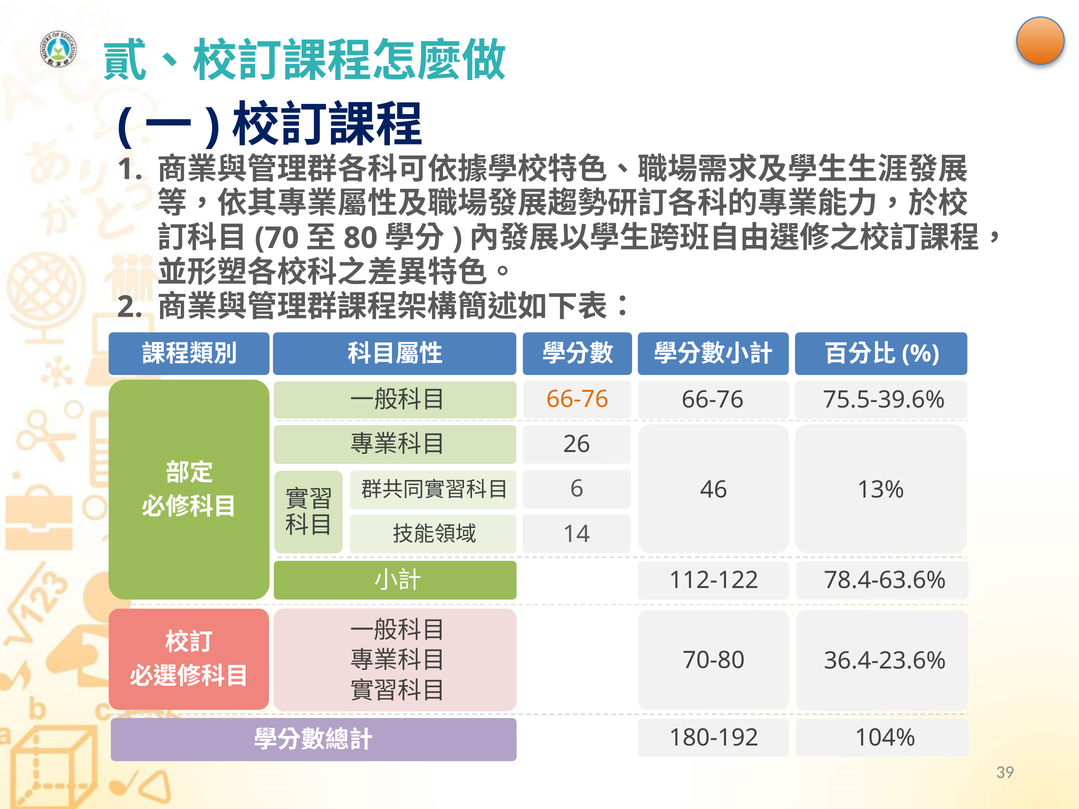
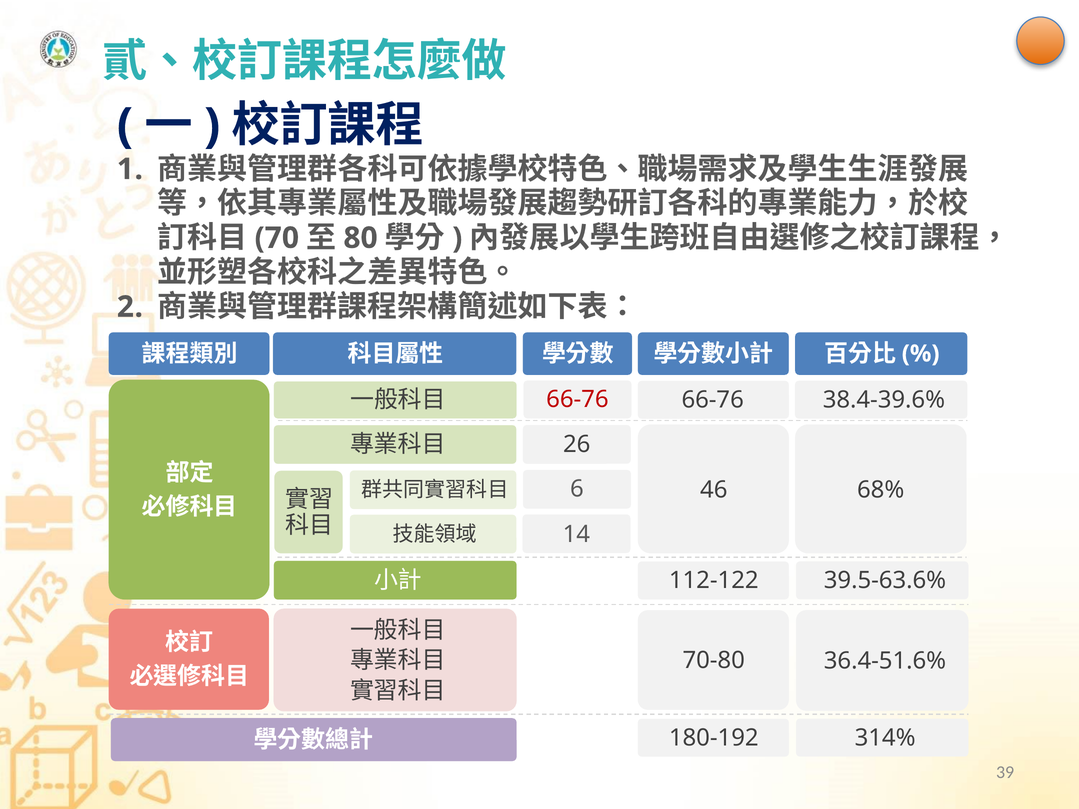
66-76 colour: orange -> red (577, 400)
75.5-39.6%: 75.5-39.6% -> 38.4-39.6% (884, 400)
13%: 13% -> 68% (881, 490)
78.4-63.6%: 78.4-63.6% -> 39.5-63.6% (885, 581)
36.4-23.6%: 36.4-23.6% -> 36.4-51.6% (885, 661)
104%: 104% -> 314% (885, 738)
